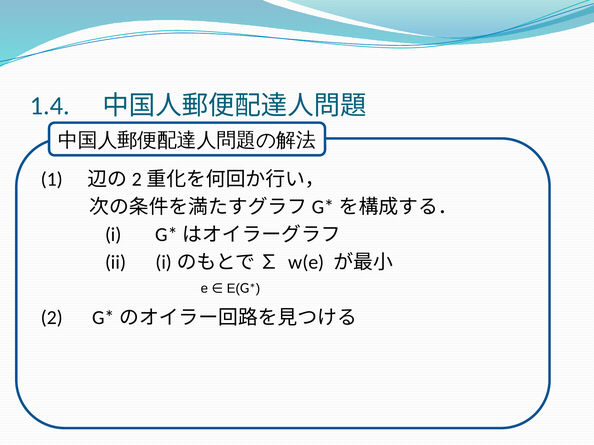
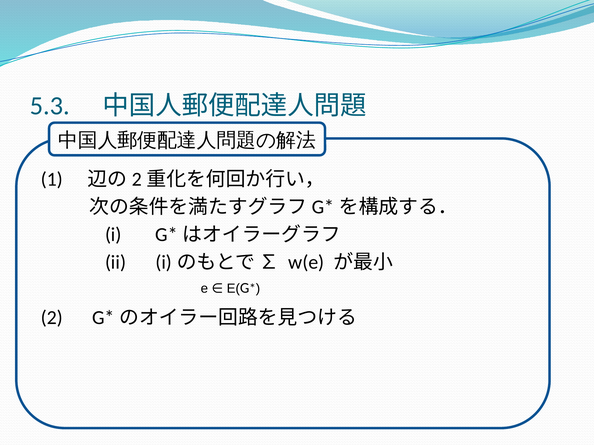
1.4: 1.4 -> 5.3 (50, 106)
